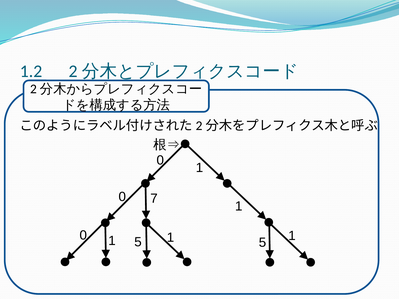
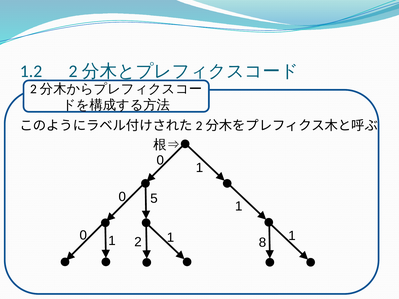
7: 7 -> 5 (154, 199)
0 1 5: 5 -> 2 (138, 242)
5: 5 -> 8 (262, 243)
